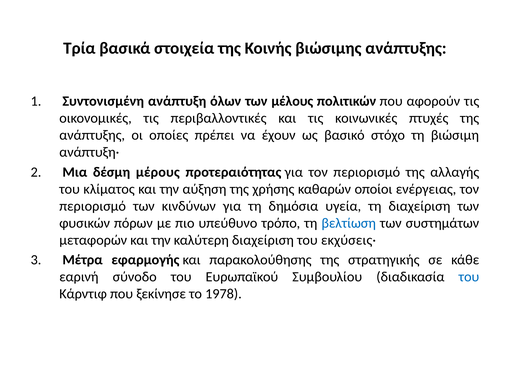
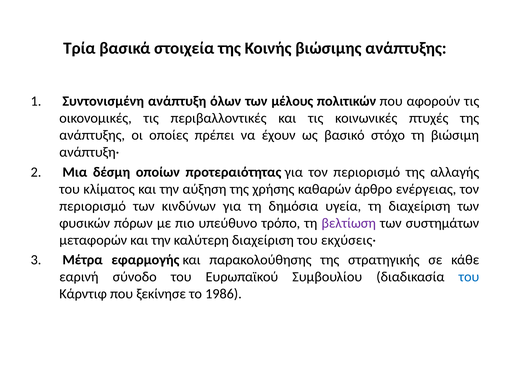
μέρους: μέρους -> οποίων (158, 172)
οποίοι: οποίοι -> άρθρο (373, 189)
βελτίωση colour: blue -> purple (349, 223)
1978: 1978 -> 1986 (223, 294)
